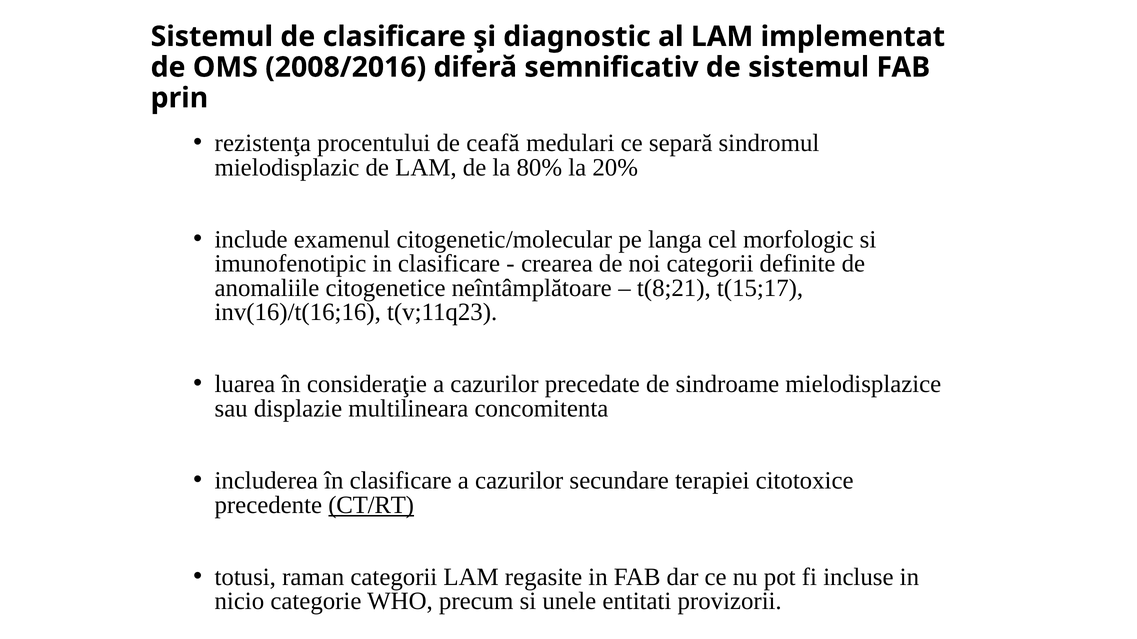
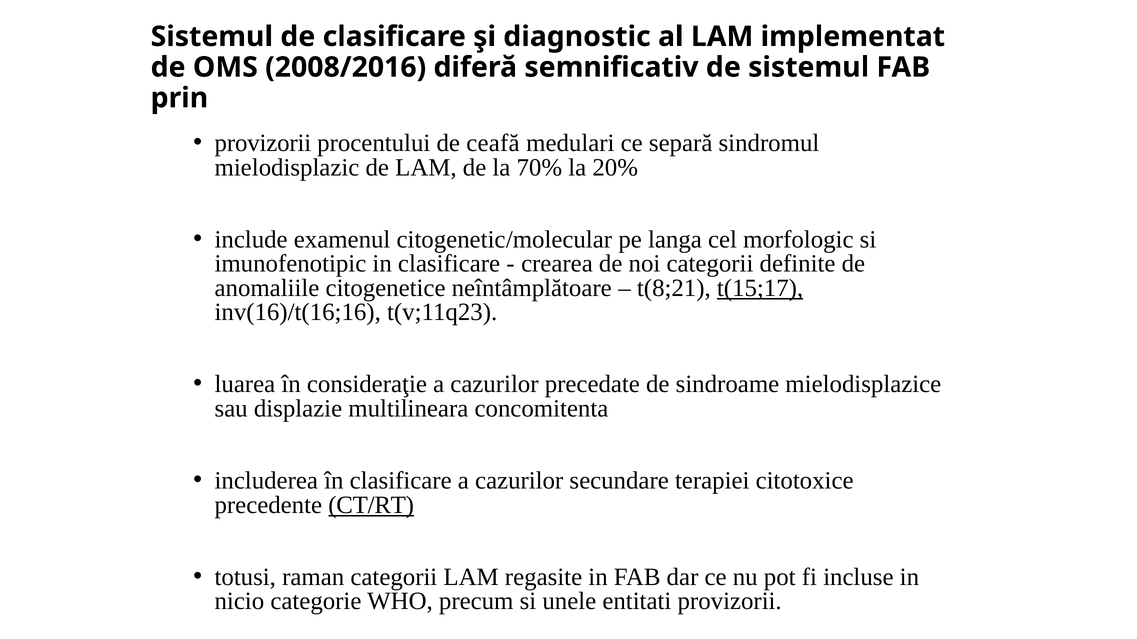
rezistenţa: rezistenţa -> provizorii (263, 143)
80%: 80% -> 70% (539, 167)
t(15;17 underline: none -> present (760, 288)
